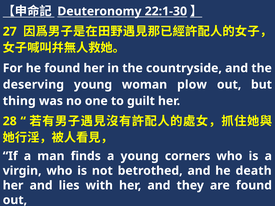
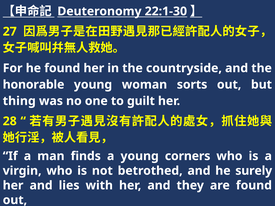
deserving: deserving -> honorable (34, 85)
plow: plow -> sorts (192, 85)
death: death -> surely (254, 171)
